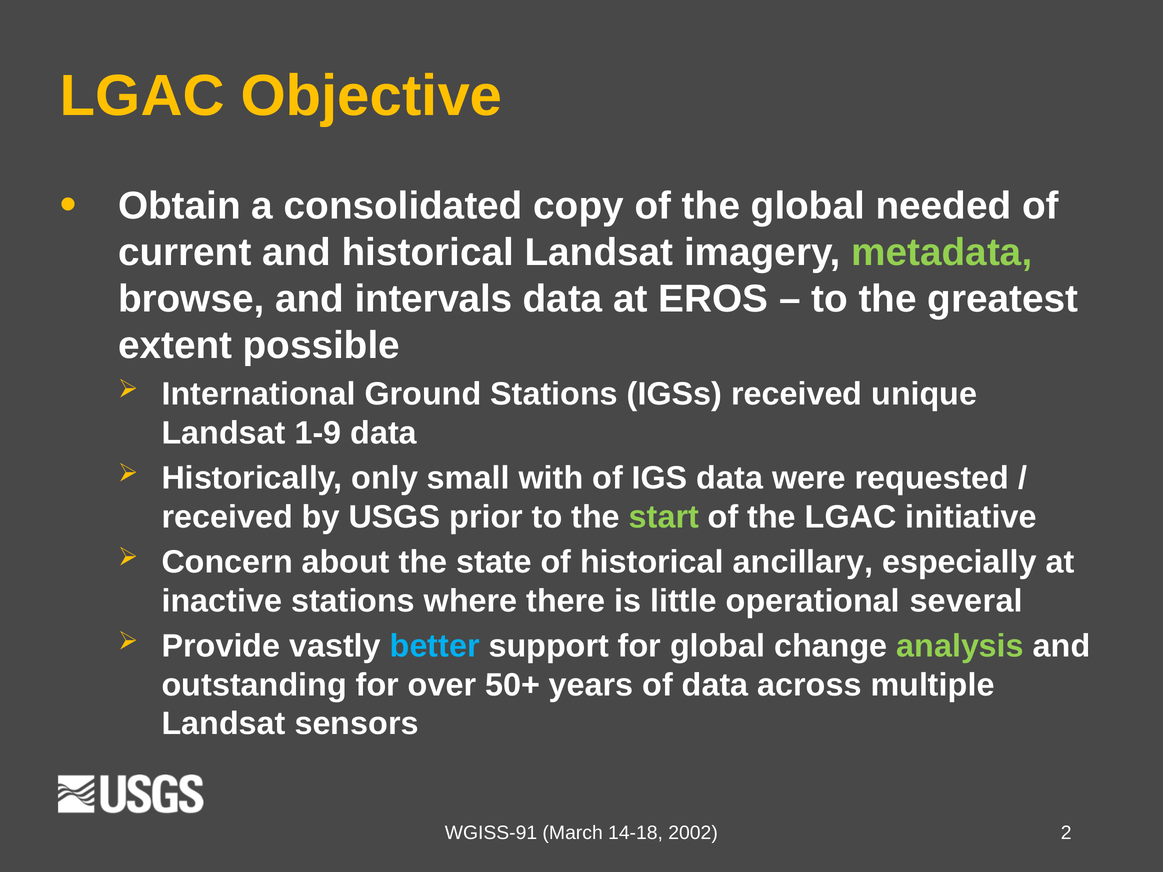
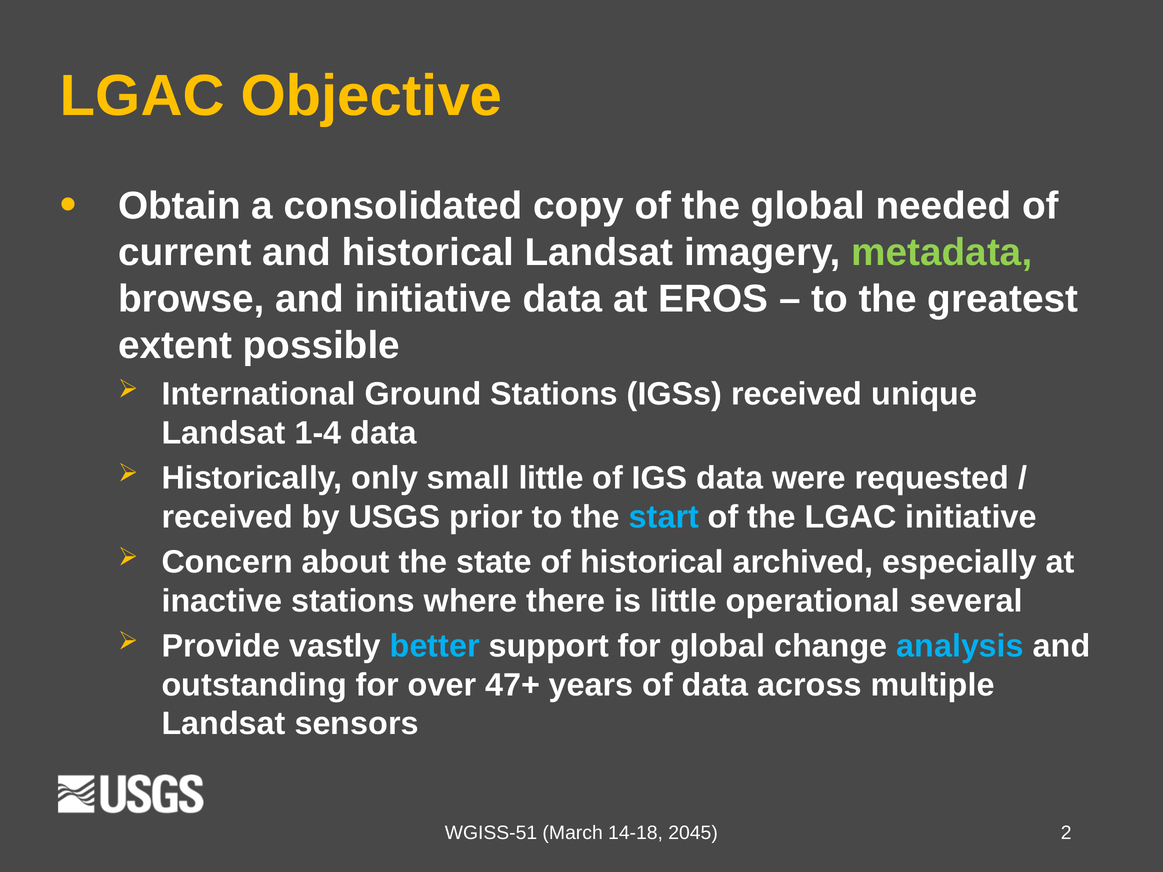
and intervals: intervals -> initiative (433, 299)
1-9: 1-9 -> 1-4 (318, 433)
small with: with -> little (551, 478)
start colour: light green -> light blue (664, 517)
ancillary: ancillary -> archived (803, 562)
analysis colour: light green -> light blue (960, 646)
50+: 50+ -> 47+ (512, 685)
WGISS-91: WGISS-91 -> WGISS-51 (491, 833)
2002: 2002 -> 2045 (693, 833)
